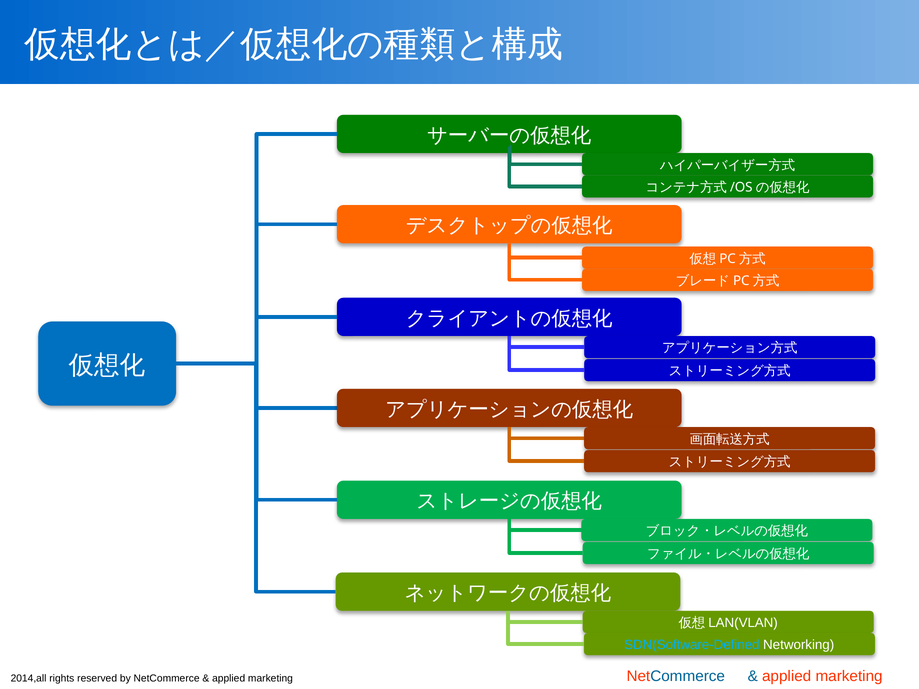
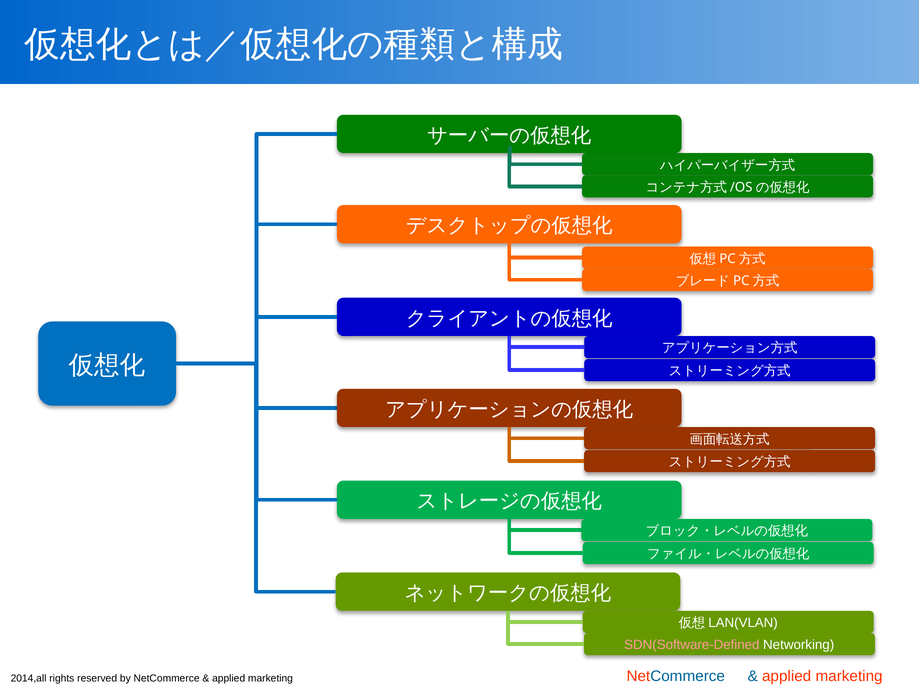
SDN(Software-Defined colour: light blue -> pink (692, 645)
